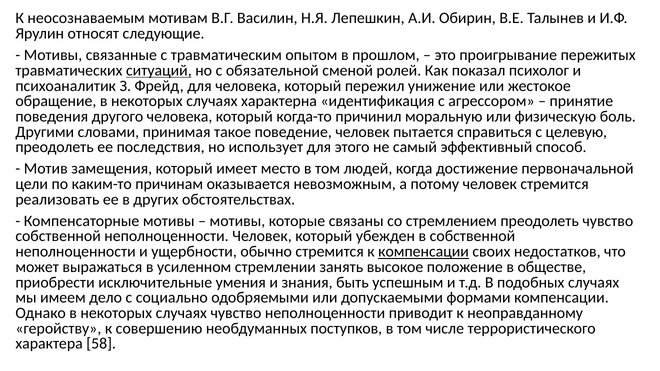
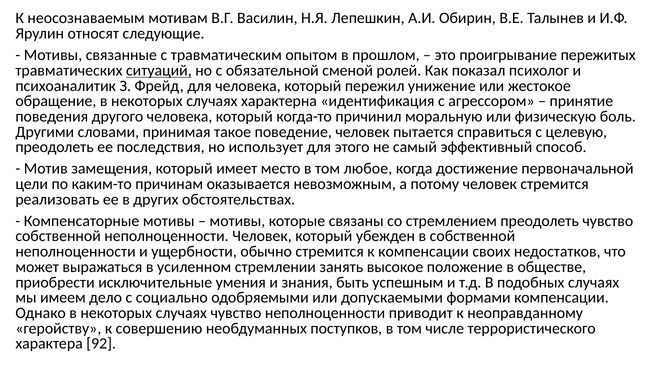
людей: людей -> любое (368, 169)
компенсации underline: present -> none (424, 252)
58: 58 -> 92 (101, 344)
